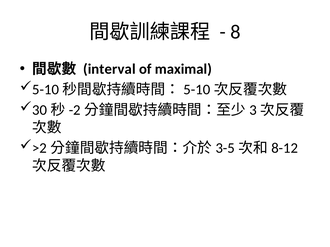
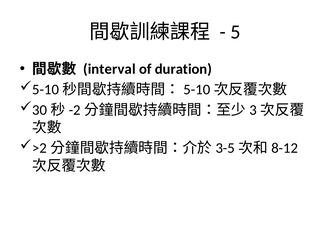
8: 8 -> 5 (236, 32)
maximal: maximal -> duration (183, 69)
